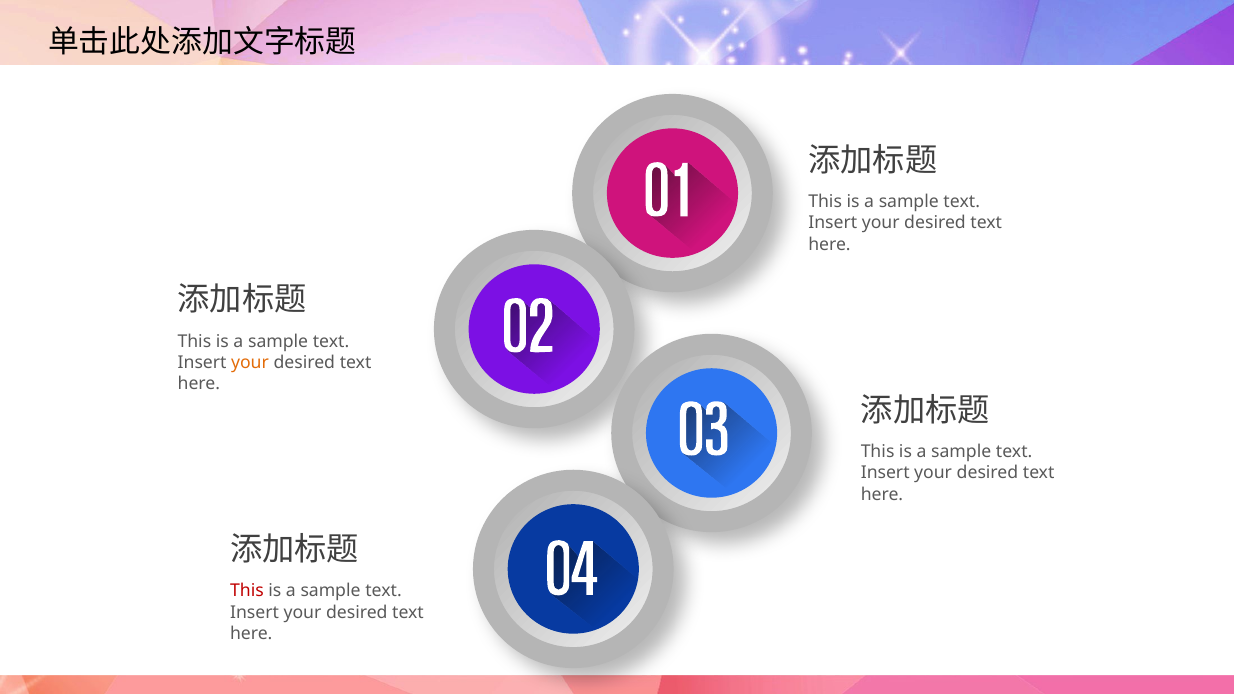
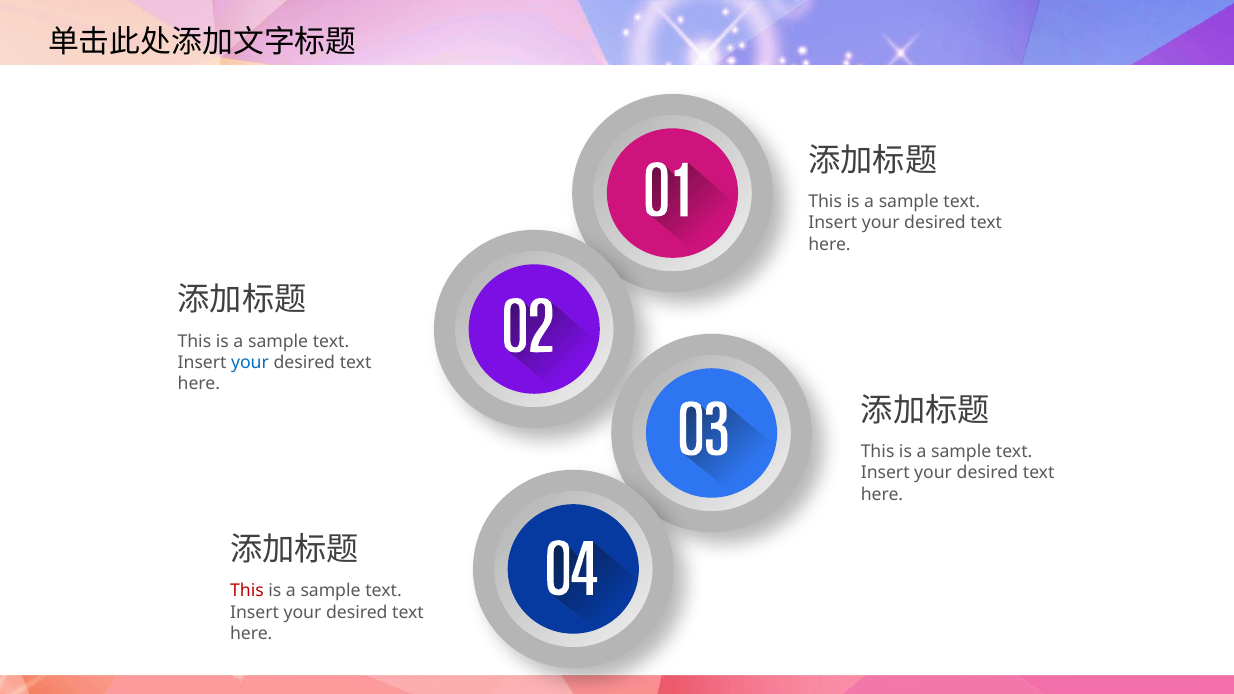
your colour: orange -> blue (250, 363)
